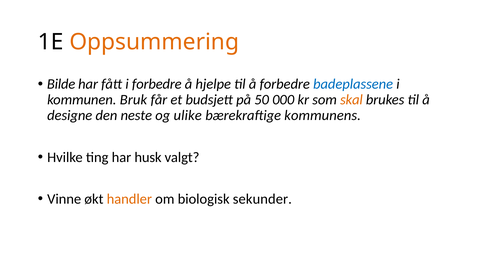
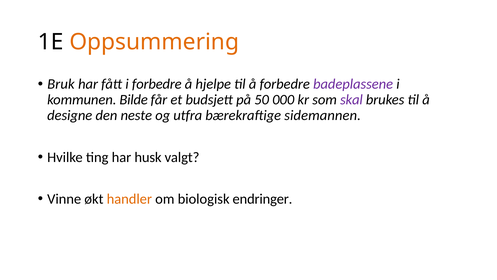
Bilde: Bilde -> Bruk (61, 84)
badeplassene colour: blue -> purple (353, 84)
Bruk: Bruk -> Bilde (134, 100)
skal colour: orange -> purple (351, 100)
ulike: ulike -> utfra (188, 115)
kommunens: kommunens -> sidemannen (323, 115)
sekunder: sekunder -> endringer (262, 199)
